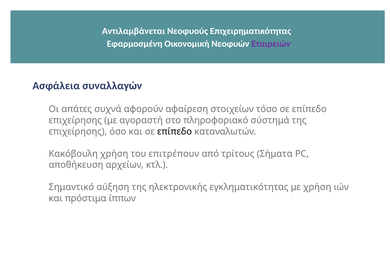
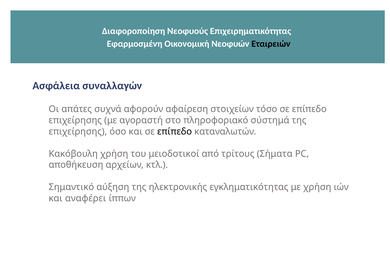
Αντιλαμβάνεται: Αντιλαμβάνεται -> Διαφοροποίηση (134, 31)
Εταιρειών colour: purple -> black (271, 44)
επιτρέπουν: επιτρέπουν -> μειοδοτικοί (174, 154)
πρόστιμα: πρόστιμα -> αναφέρει (86, 198)
